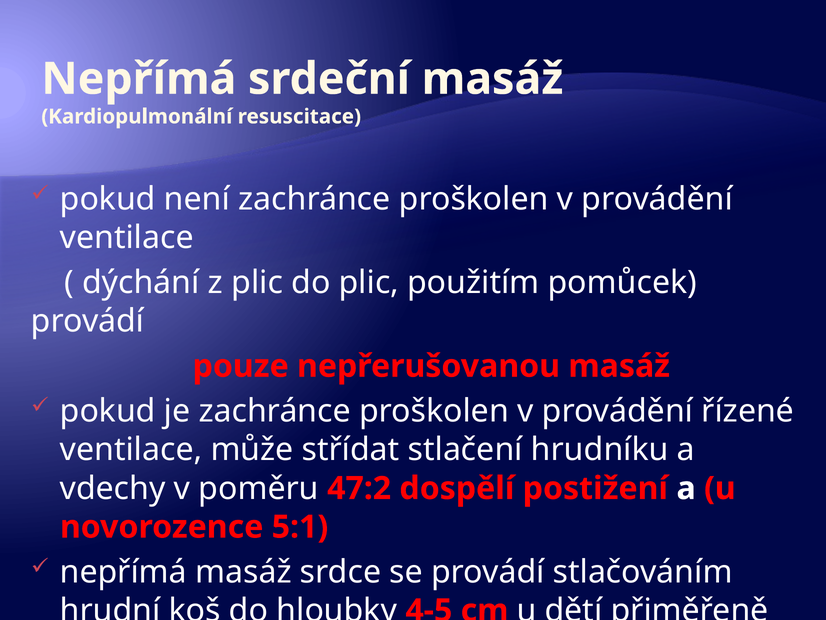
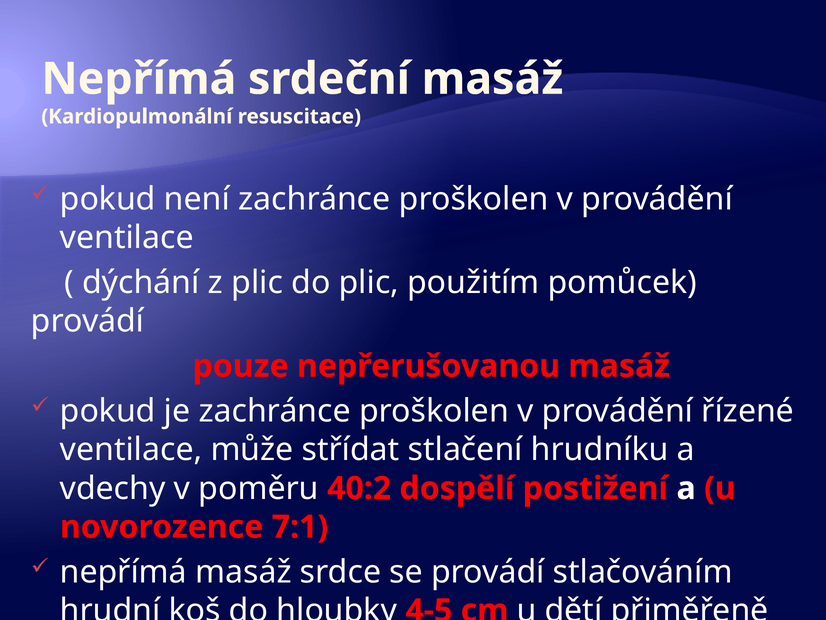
47:2: 47:2 -> 40:2 (359, 488)
5:1: 5:1 -> 7:1 (300, 527)
